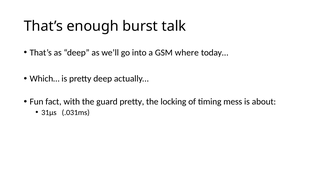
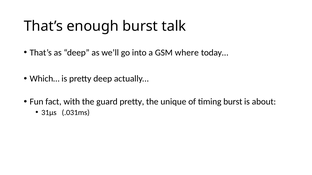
locking: locking -> unique (173, 102)
timing mess: mess -> burst (233, 102)
